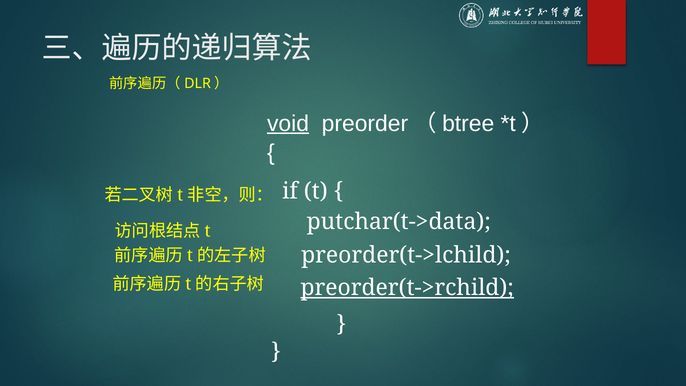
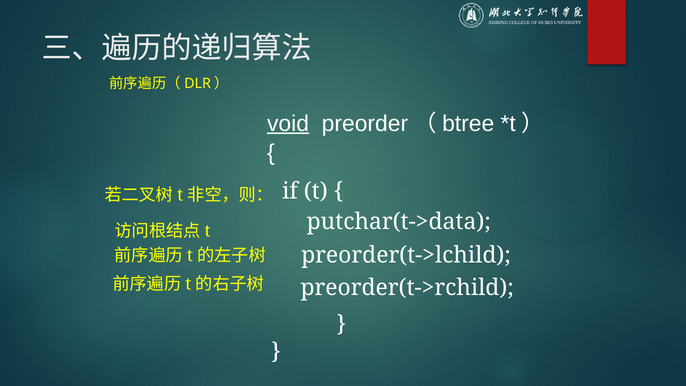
preorder(t->rchild underline: present -> none (407, 288)
